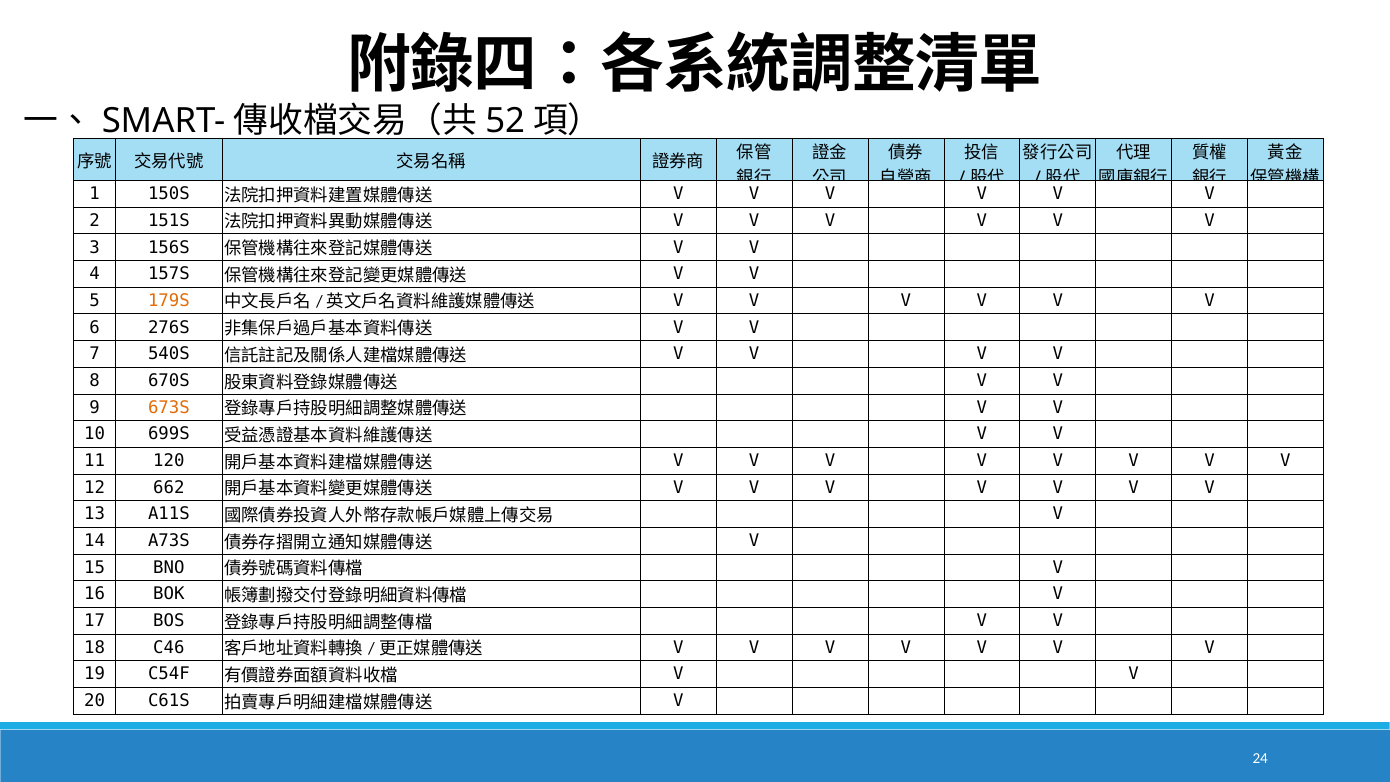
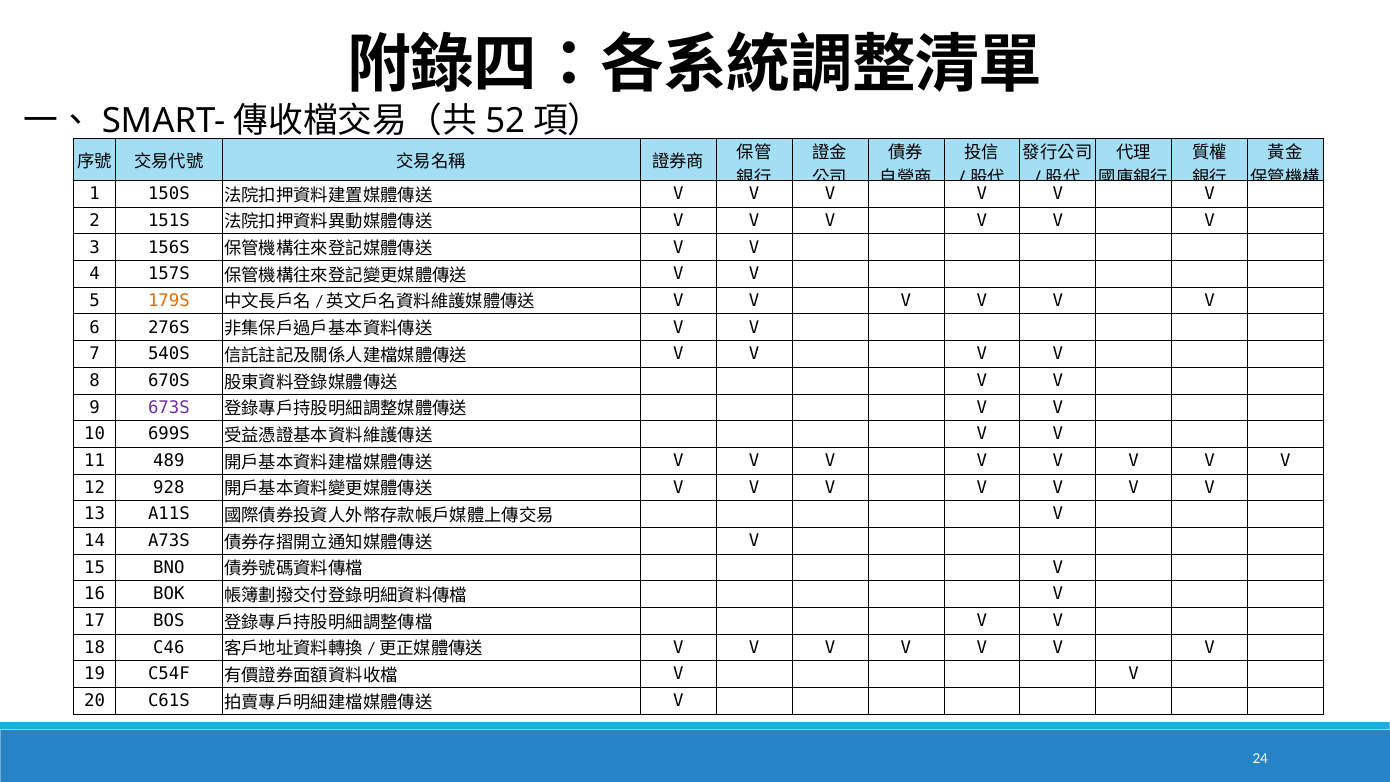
673S colour: orange -> purple (169, 407)
120: 120 -> 489 (169, 461)
662: 662 -> 928 (169, 487)
